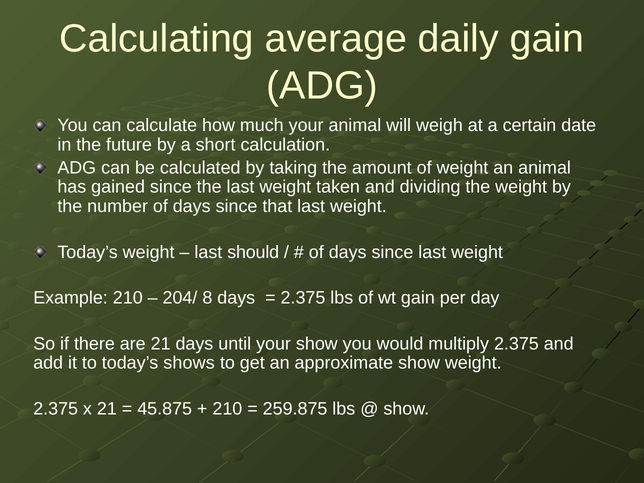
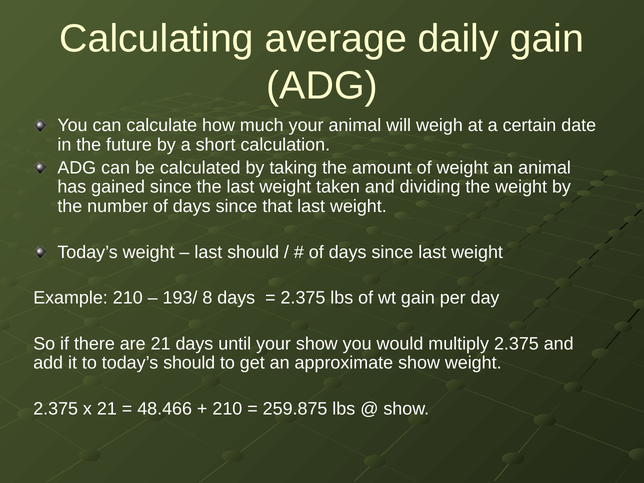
204/: 204/ -> 193/ (180, 298)
today’s shows: shows -> should (189, 363)
45.875: 45.875 -> 48.466 (165, 409)
